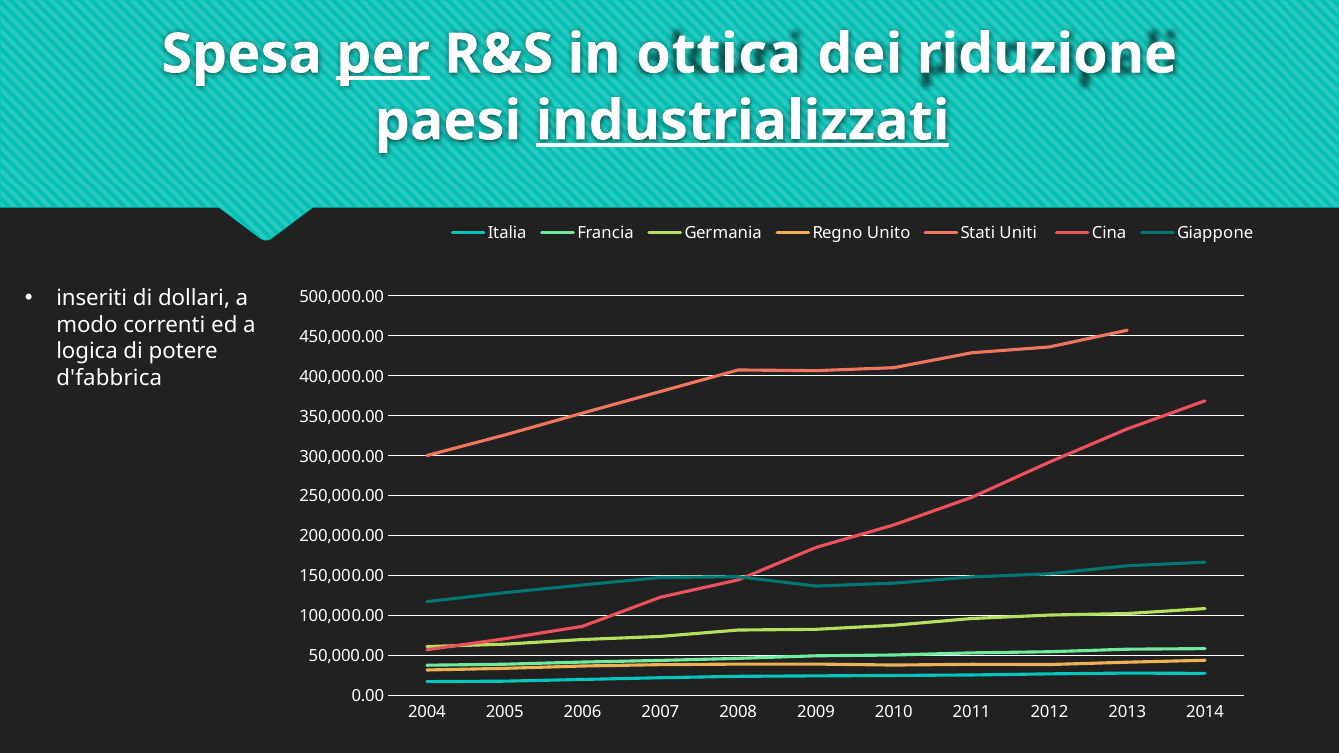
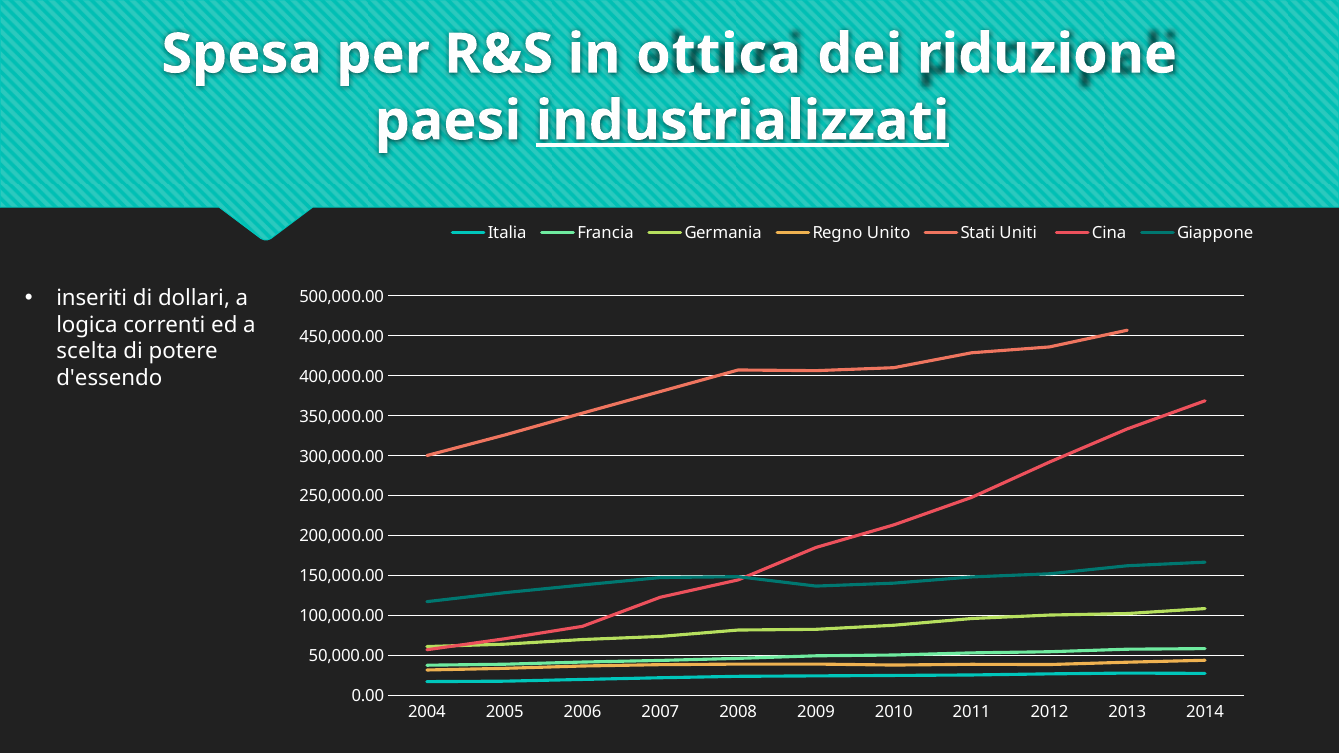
per underline: present -> none (383, 54)
modo: modo -> logica (87, 325)
logica: logica -> scelta (87, 352)
d'fabbrica: d'fabbrica -> d'essendo (109, 378)
